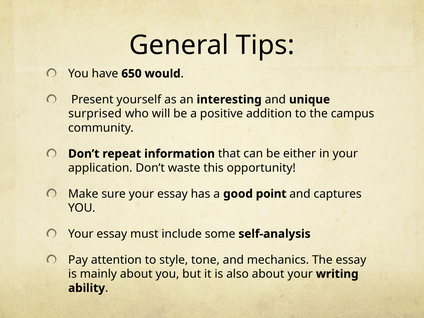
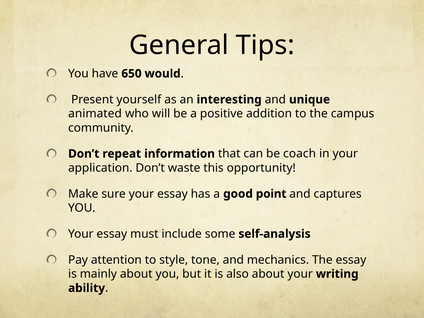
surprised: surprised -> animated (95, 114)
either: either -> coach (300, 154)
